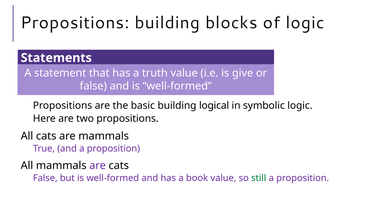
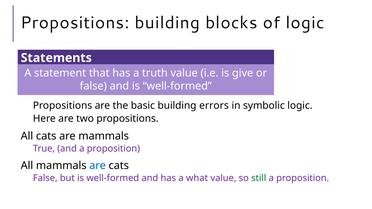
logical: logical -> errors (214, 106)
are colour: purple -> blue (98, 166)
book: book -> what (197, 178)
